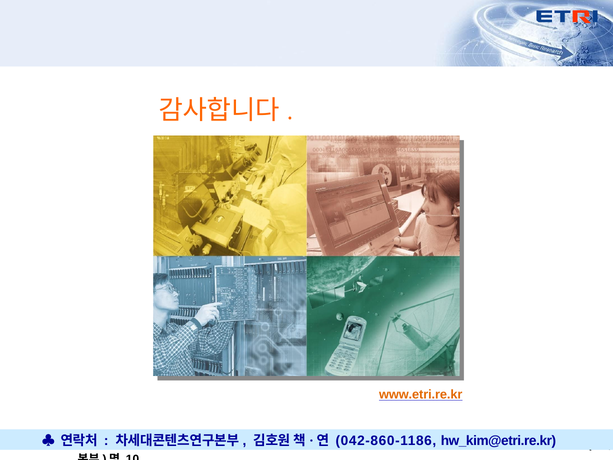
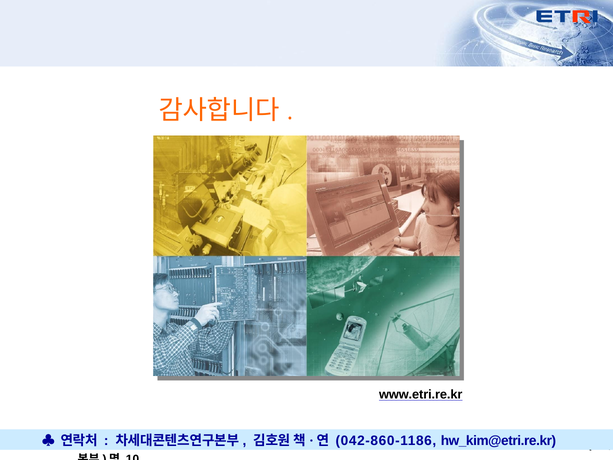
www.etri.re.kr colour: orange -> black (421, 395)
